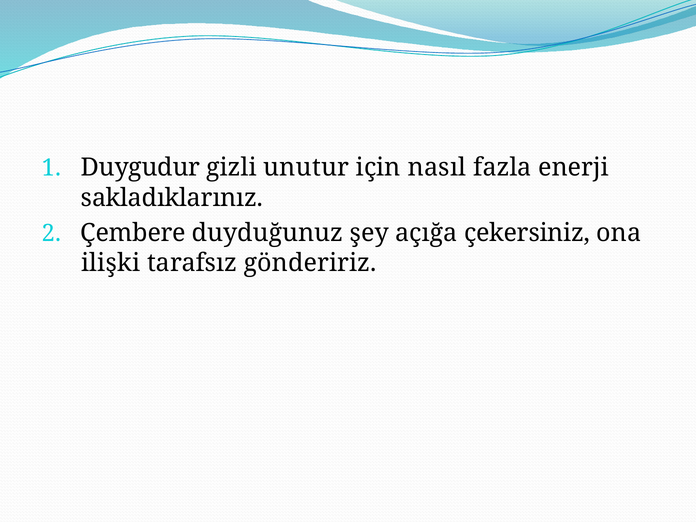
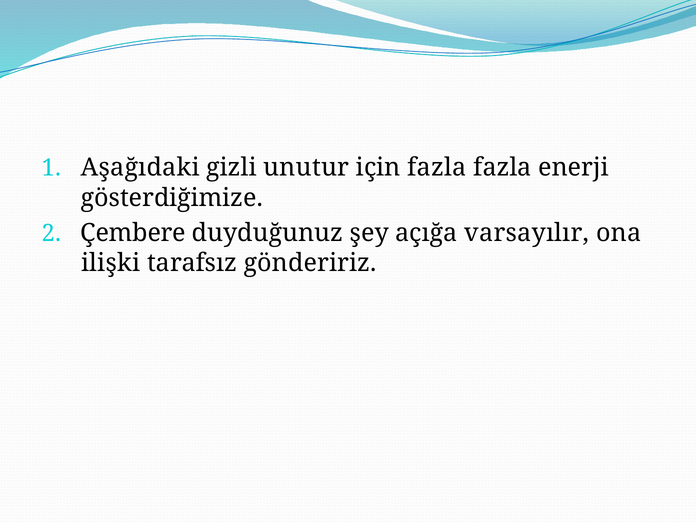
Duygudur: Duygudur -> Aşağıdaki (140, 168)
için nasıl: nasıl -> fazla (437, 168)
sakladıklarınız: sakladıklarınız -> gösterdiğimize (172, 198)
çekersiniz: çekersiniz -> varsayılır (527, 233)
